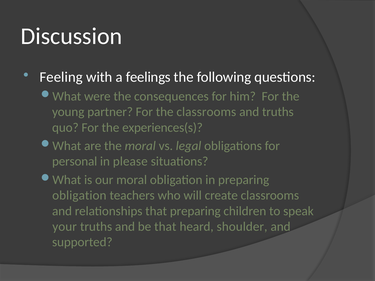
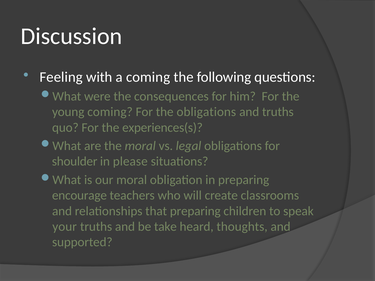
a feelings: feelings -> coming (148, 77)
young partner: partner -> coming (110, 112)
the classrooms: classrooms -> obligations (206, 112)
personal: personal -> shoulder (75, 162)
obligation: obligation -> encourage (79, 196)
be that: that -> take (165, 227)
shoulder: shoulder -> thoughts (242, 227)
